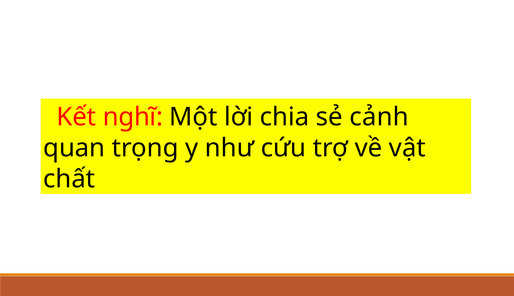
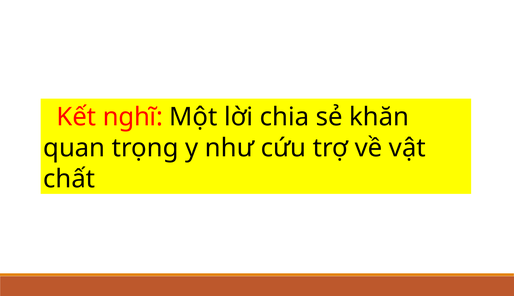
cảnh: cảnh -> khăn (379, 117)
